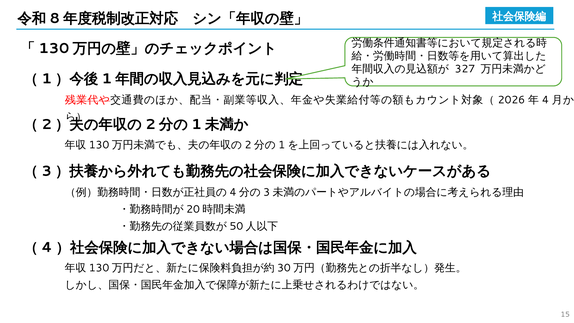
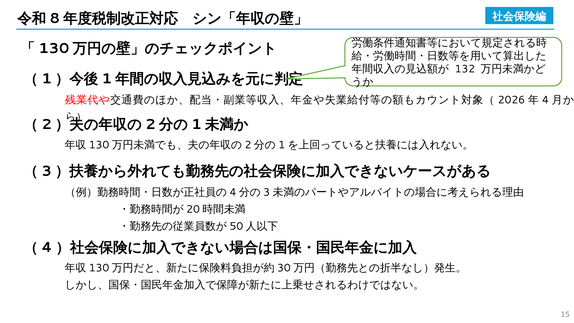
327: 327 -> 132 (465, 69)
